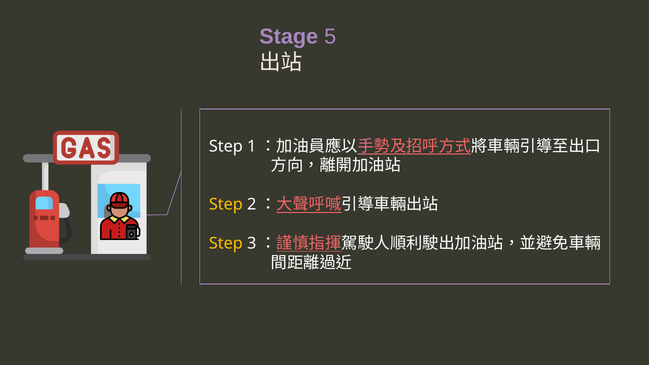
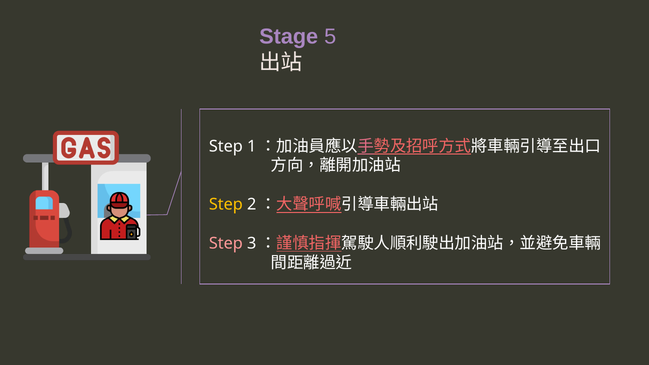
Step colour: yellow -> pink (226, 244)
